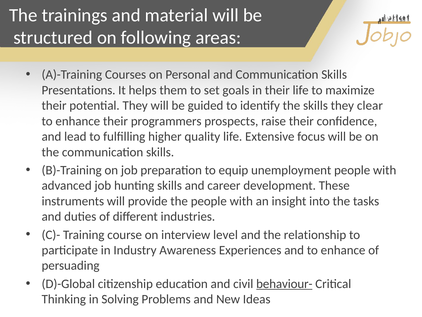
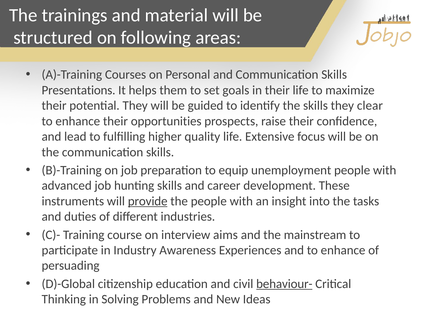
programmers: programmers -> opportunities (166, 121)
provide underline: none -> present (148, 201)
level: level -> aims (226, 234)
relationship: relationship -> mainstream (315, 234)
